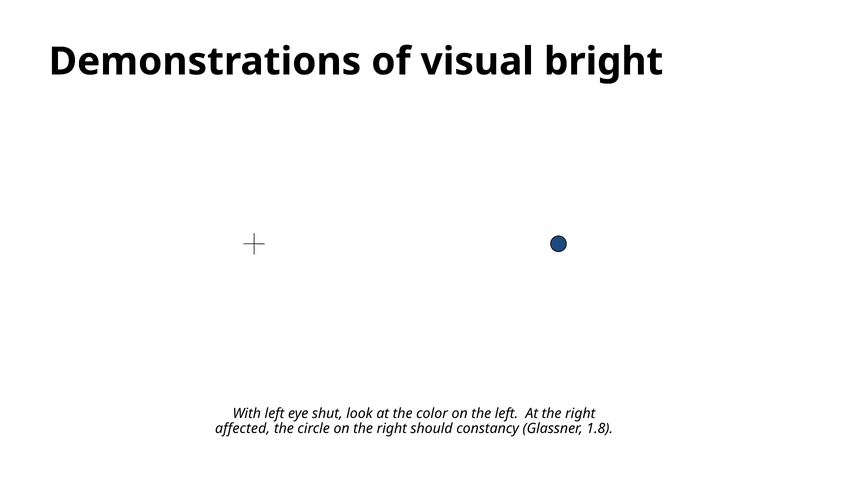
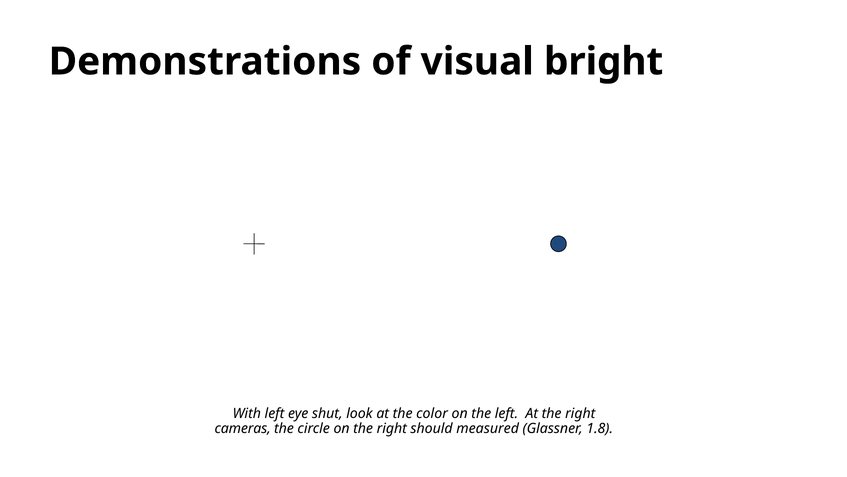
affected: affected -> cameras (243, 428)
constancy: constancy -> measured (488, 428)
